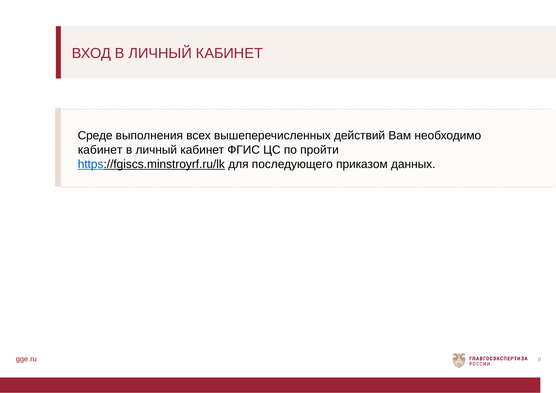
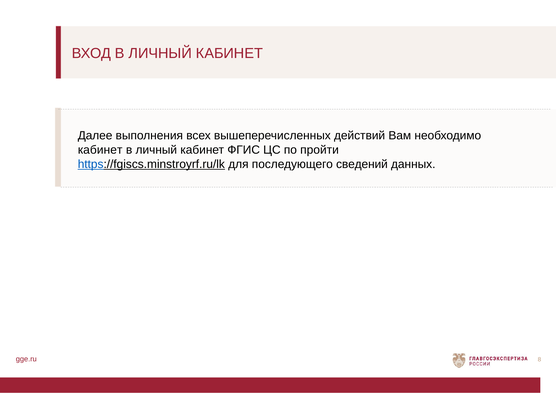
Среде: Среде -> Далее (95, 136)
приказом: приказом -> сведений (362, 164)
